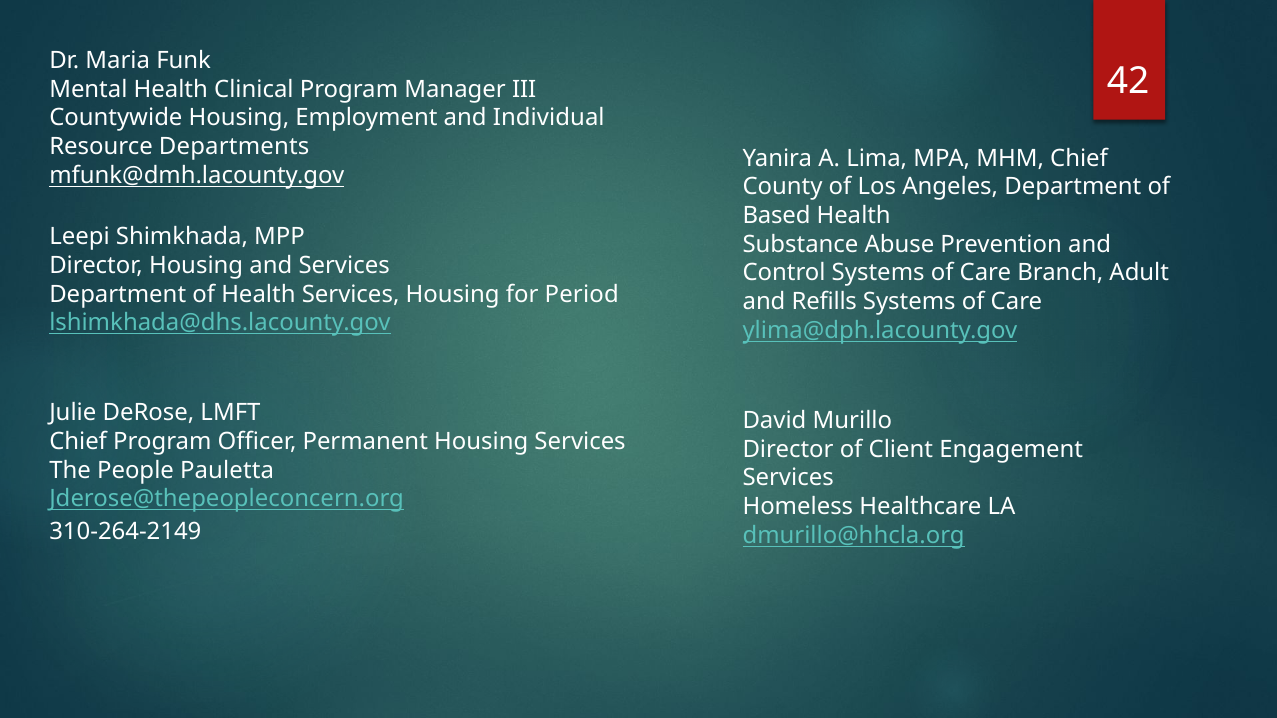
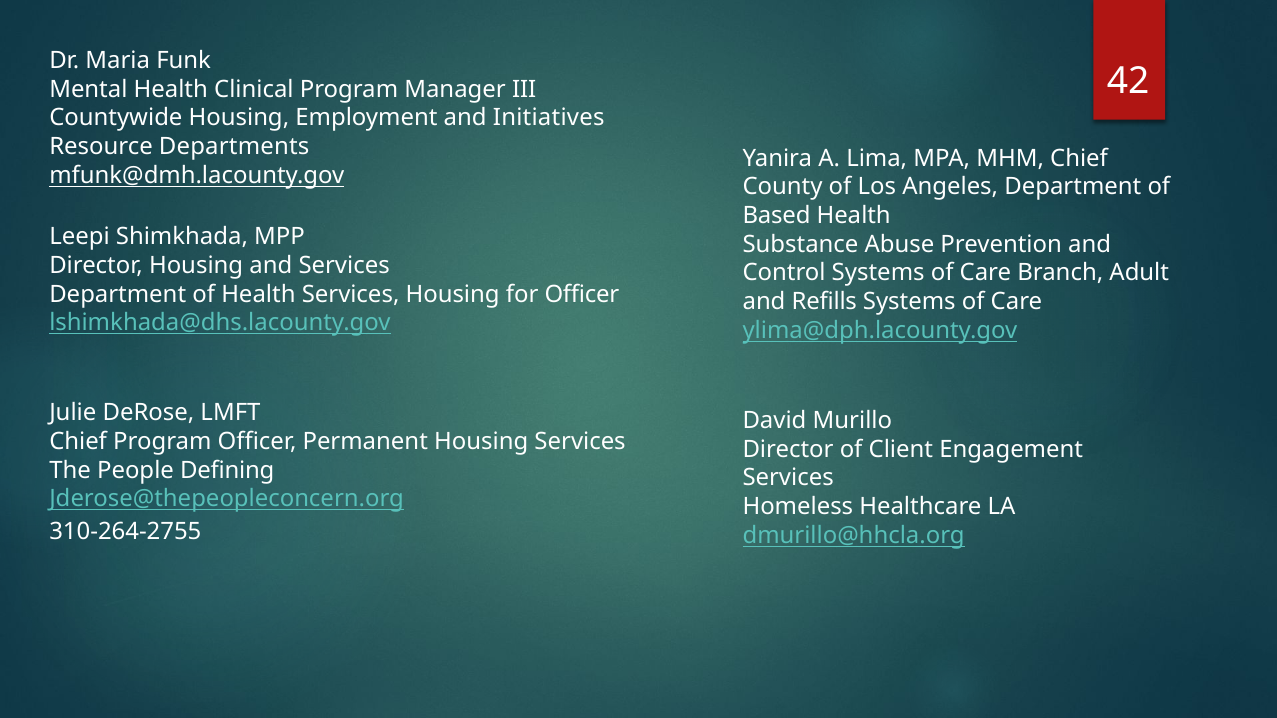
Individual: Individual -> Initiatives (549, 118)
for Period: Period -> Officer (582, 294)
Pauletta: Pauletta -> Defining (227, 470)
310-264-2149: 310-264-2149 -> 310-264-2755 (125, 532)
